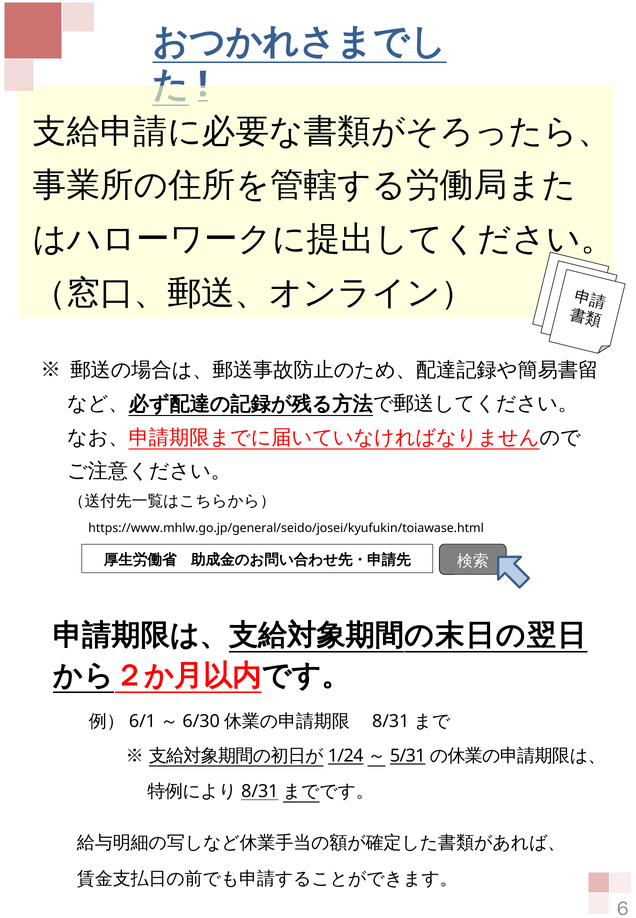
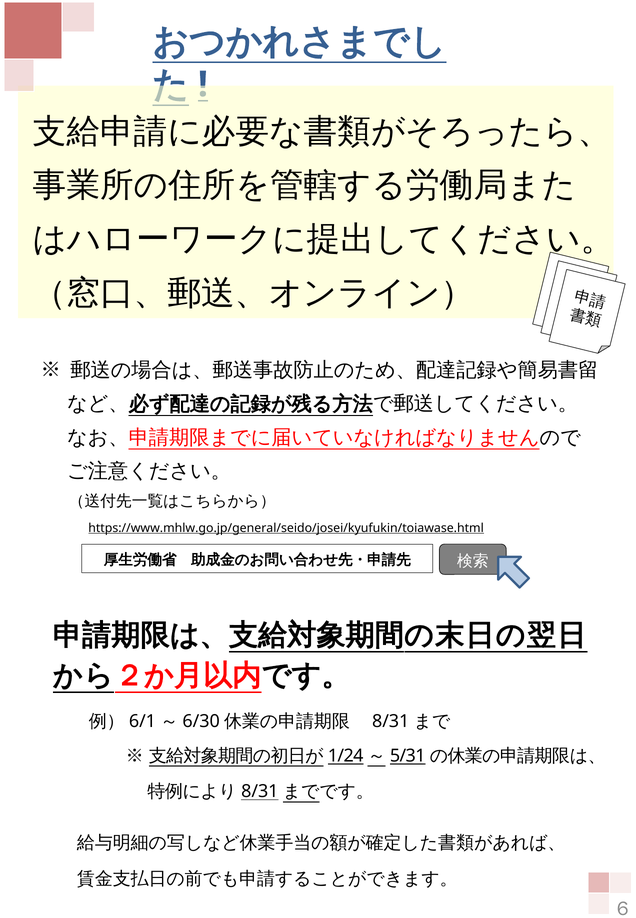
https://www.mhlw.go.jp/general/seido/josei/kyufukin/toiawase.html underline: none -> present (286, 528)
